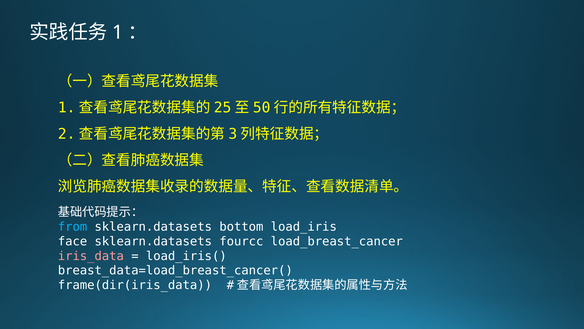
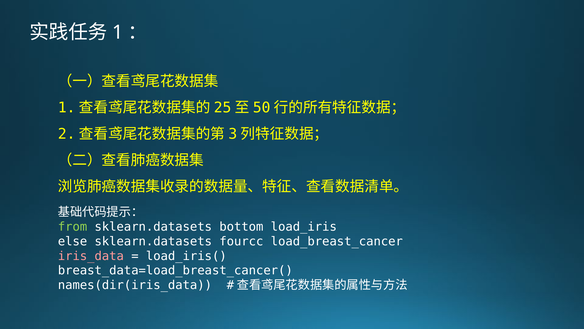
from colour: light blue -> light green (73, 226)
face: face -> else (73, 241)
frame(dir(iris_data: frame(dir(iris_data -> names(dir(iris_data (135, 285)
